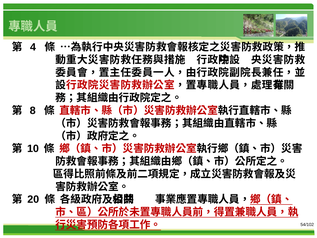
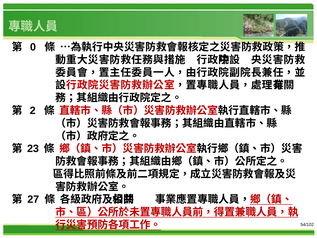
4: 4 -> 0 (33, 47)
8: 8 -> 2 (33, 111)
10: 10 -> 23 (33, 149)
20: 20 -> 27 (33, 199)
